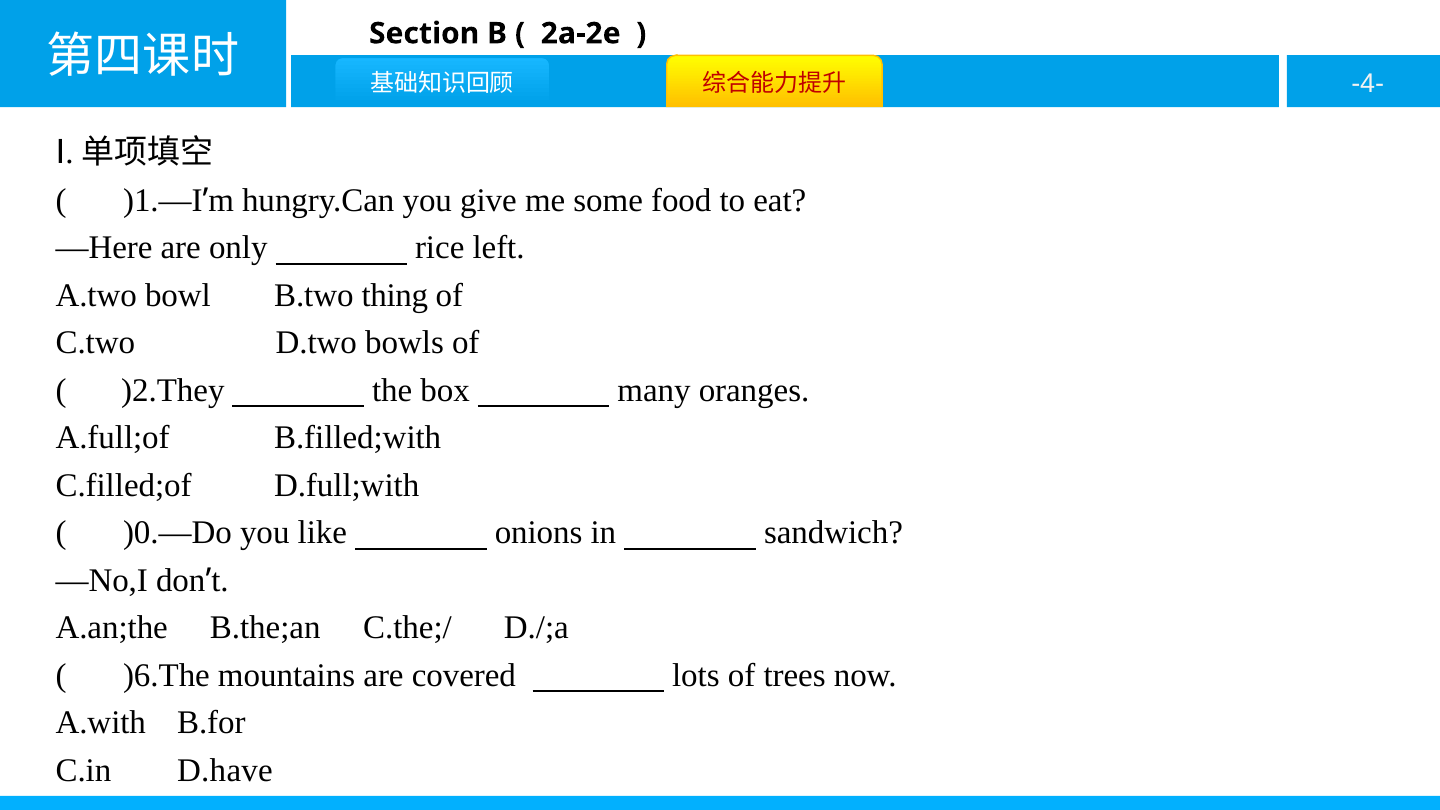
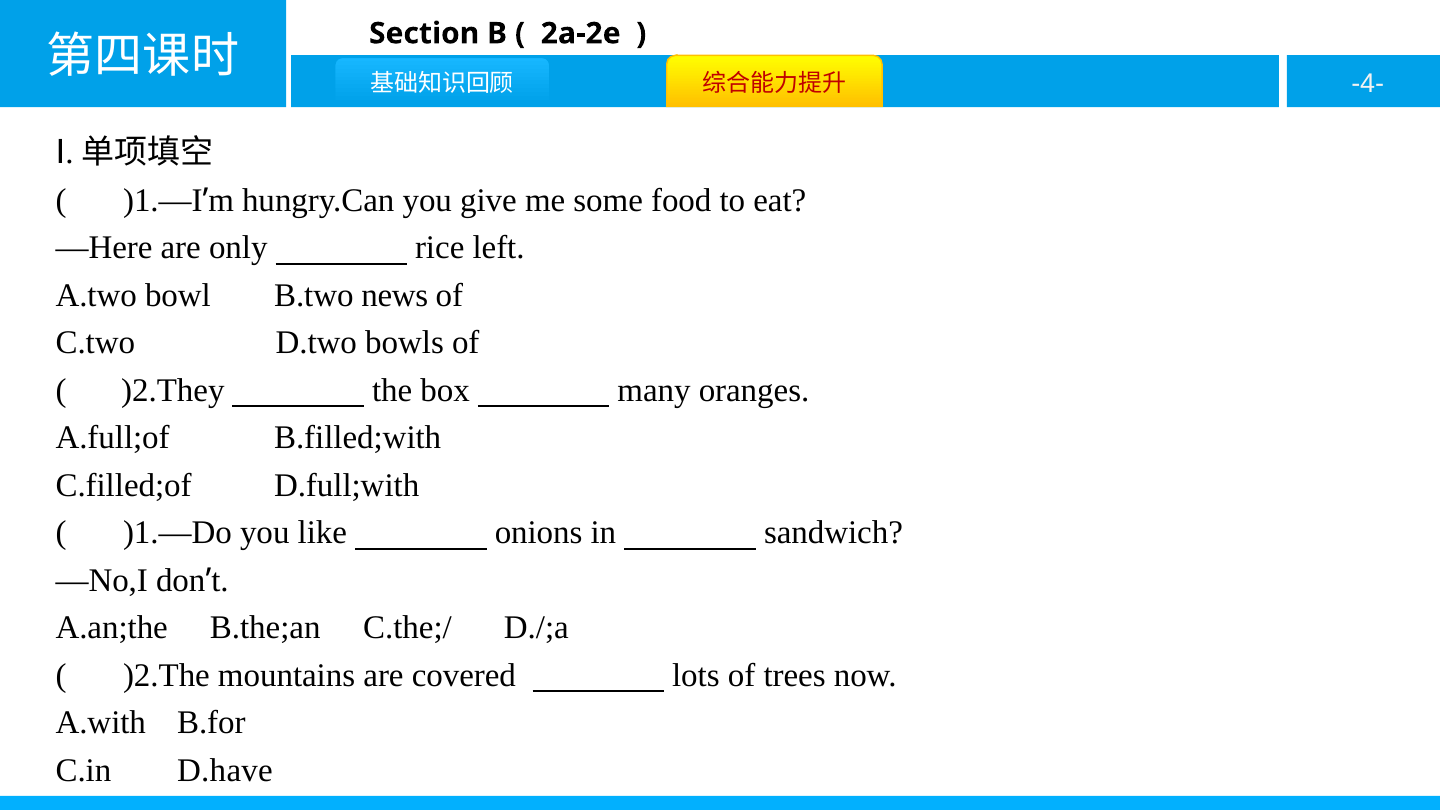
thing: thing -> news (395, 295)
)0.—Do: )0.—Do -> )1.—Do (177, 533)
)6.The: )6.The -> )2.The (166, 675)
